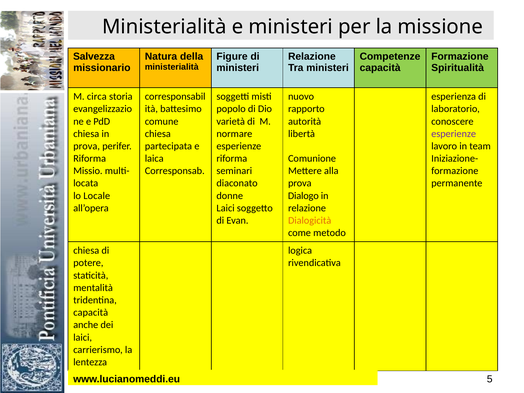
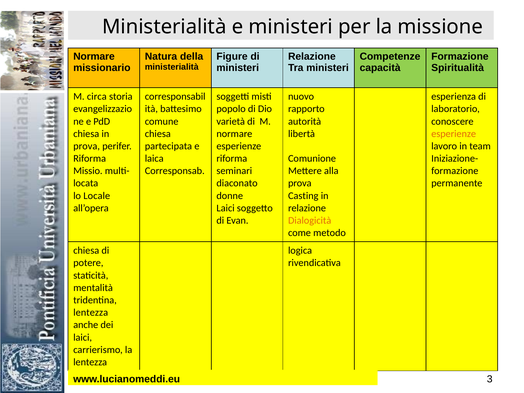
Salvezza: Salvezza -> Normare (94, 56)
esperienze colour: purple -> orange (454, 134)
Dialogo: Dialogo -> Casting (303, 196)
capacità: capacità -> lentezza (91, 313)
5: 5 -> 3 (490, 379)
